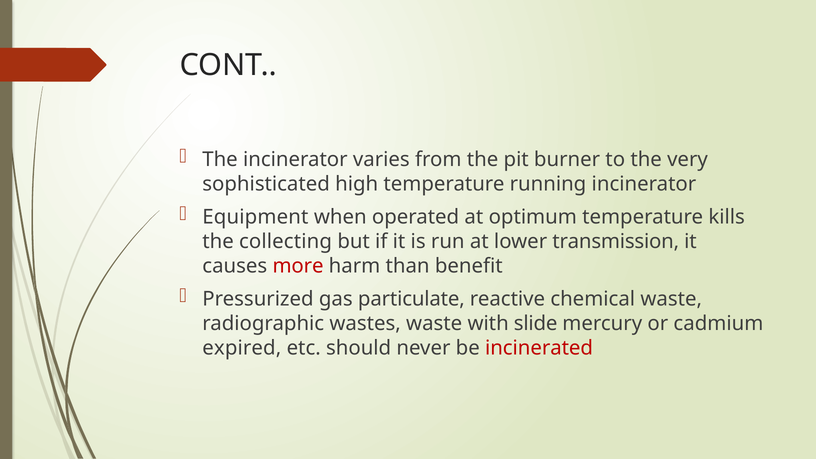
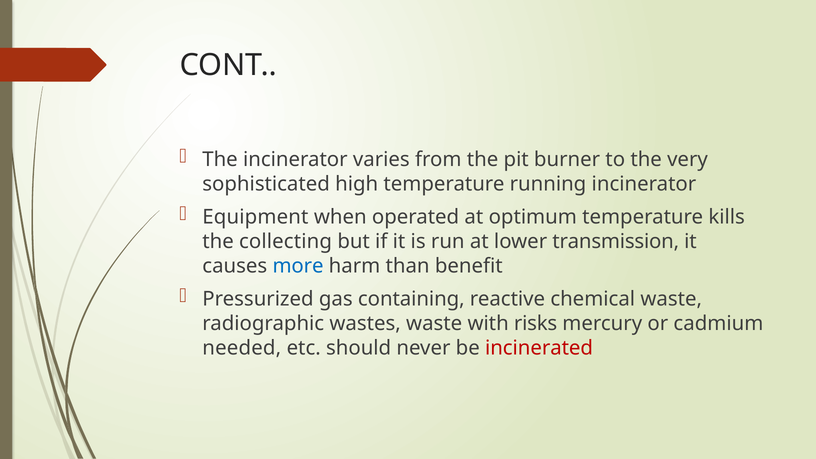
more colour: red -> blue (298, 266)
particulate: particulate -> containing (411, 299)
slide: slide -> risks (536, 323)
expired: expired -> needed (242, 348)
